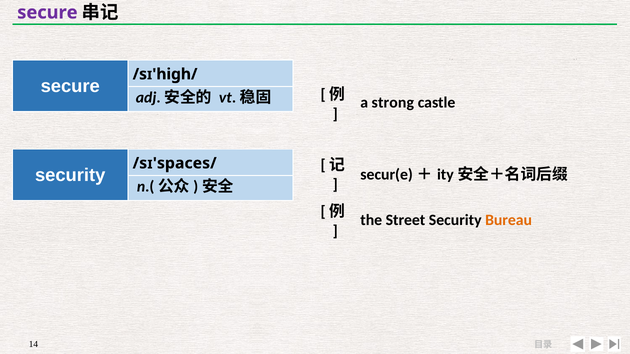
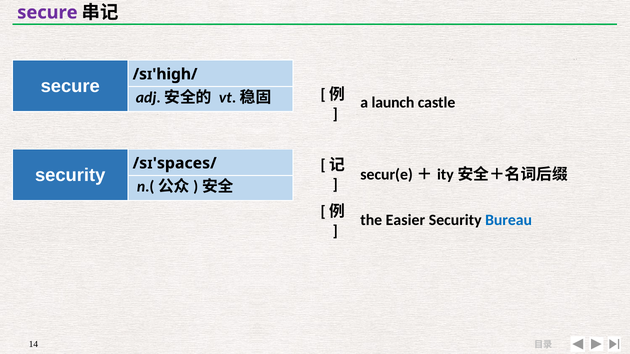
strong: strong -> launch (393, 103)
Street: Street -> Easier (405, 220)
Bureau colour: orange -> blue (509, 220)
